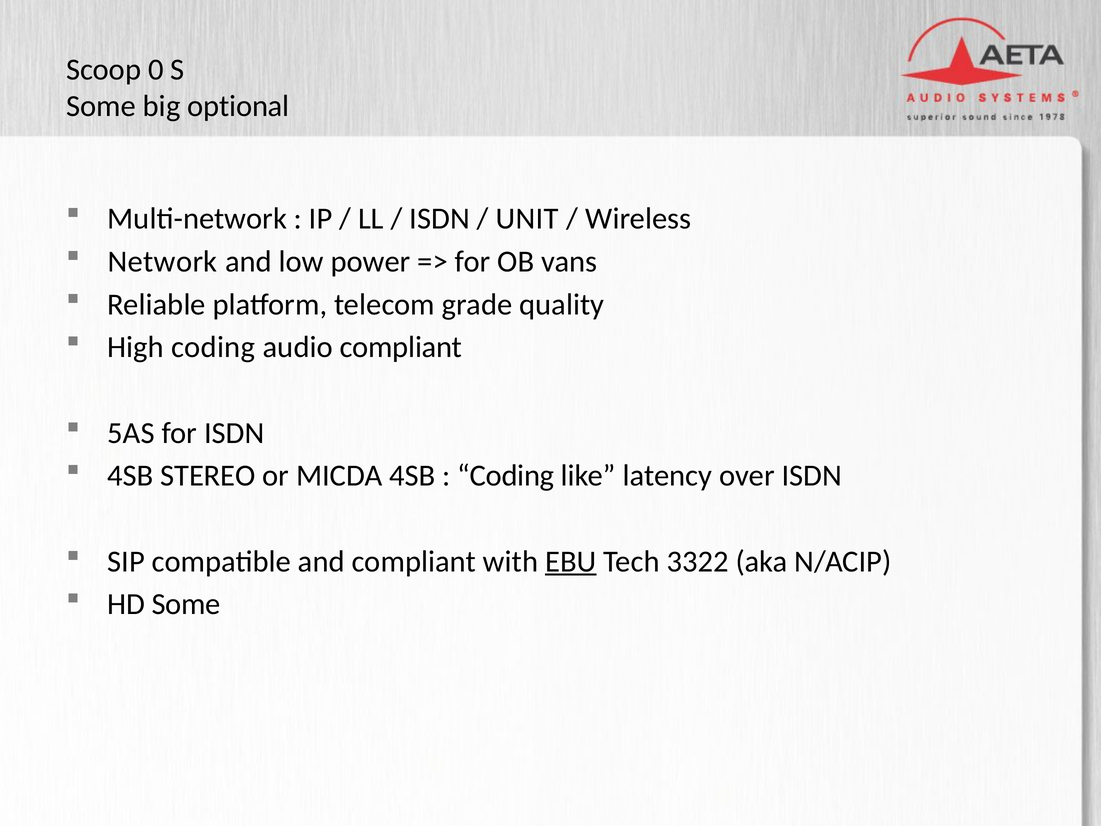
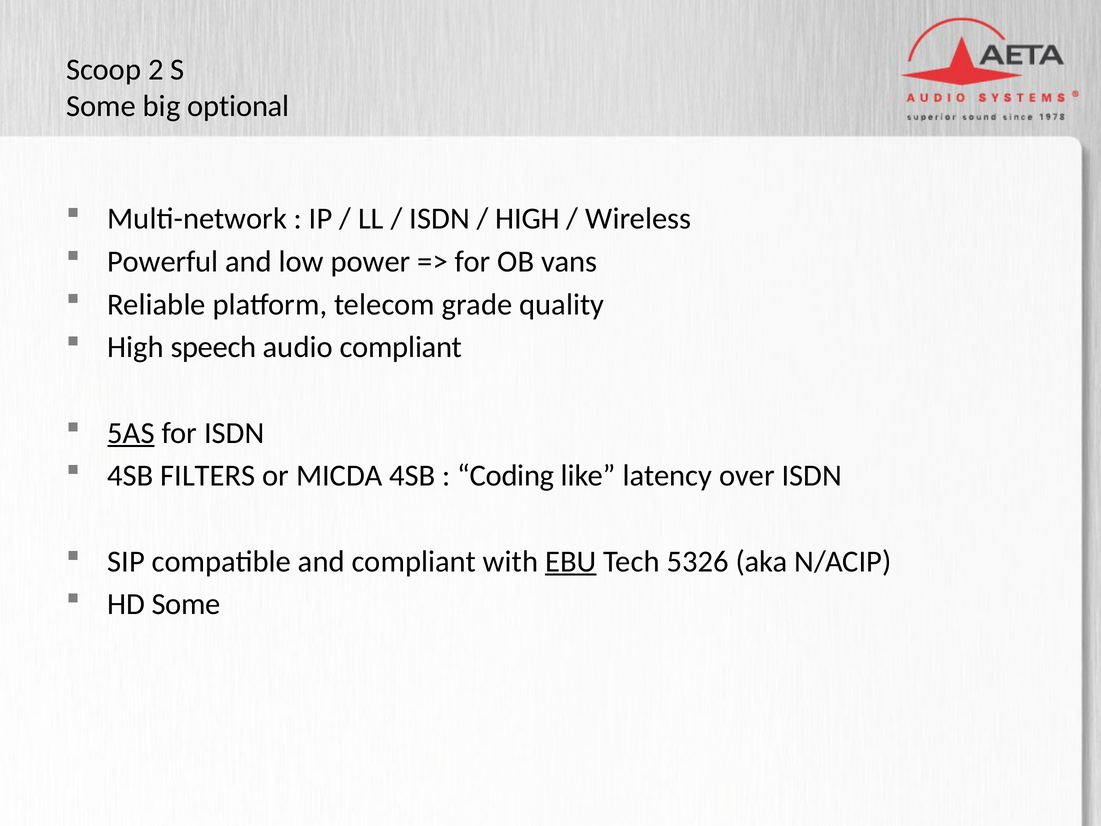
0: 0 -> 2 (156, 70)
UNIT: UNIT -> HIGH (528, 219)
Network: Network -> Powerful (163, 262)
High coding: coding -> speech (213, 347)
5AS underline: none -> present (131, 433)
STEREO: STEREO -> FILTERS (208, 476)
3322: 3322 -> 5326 (698, 561)
